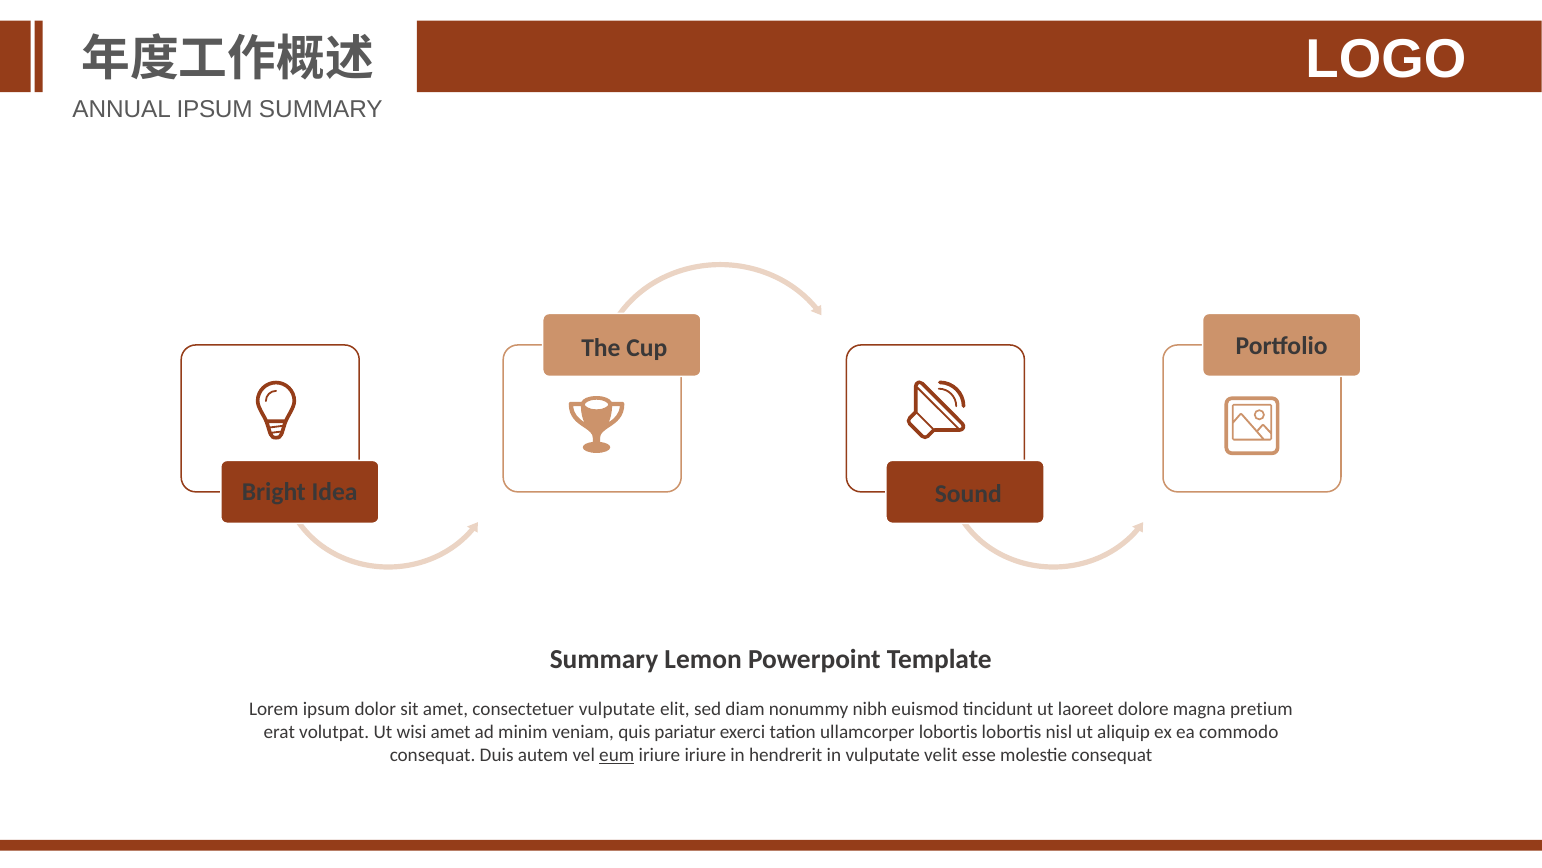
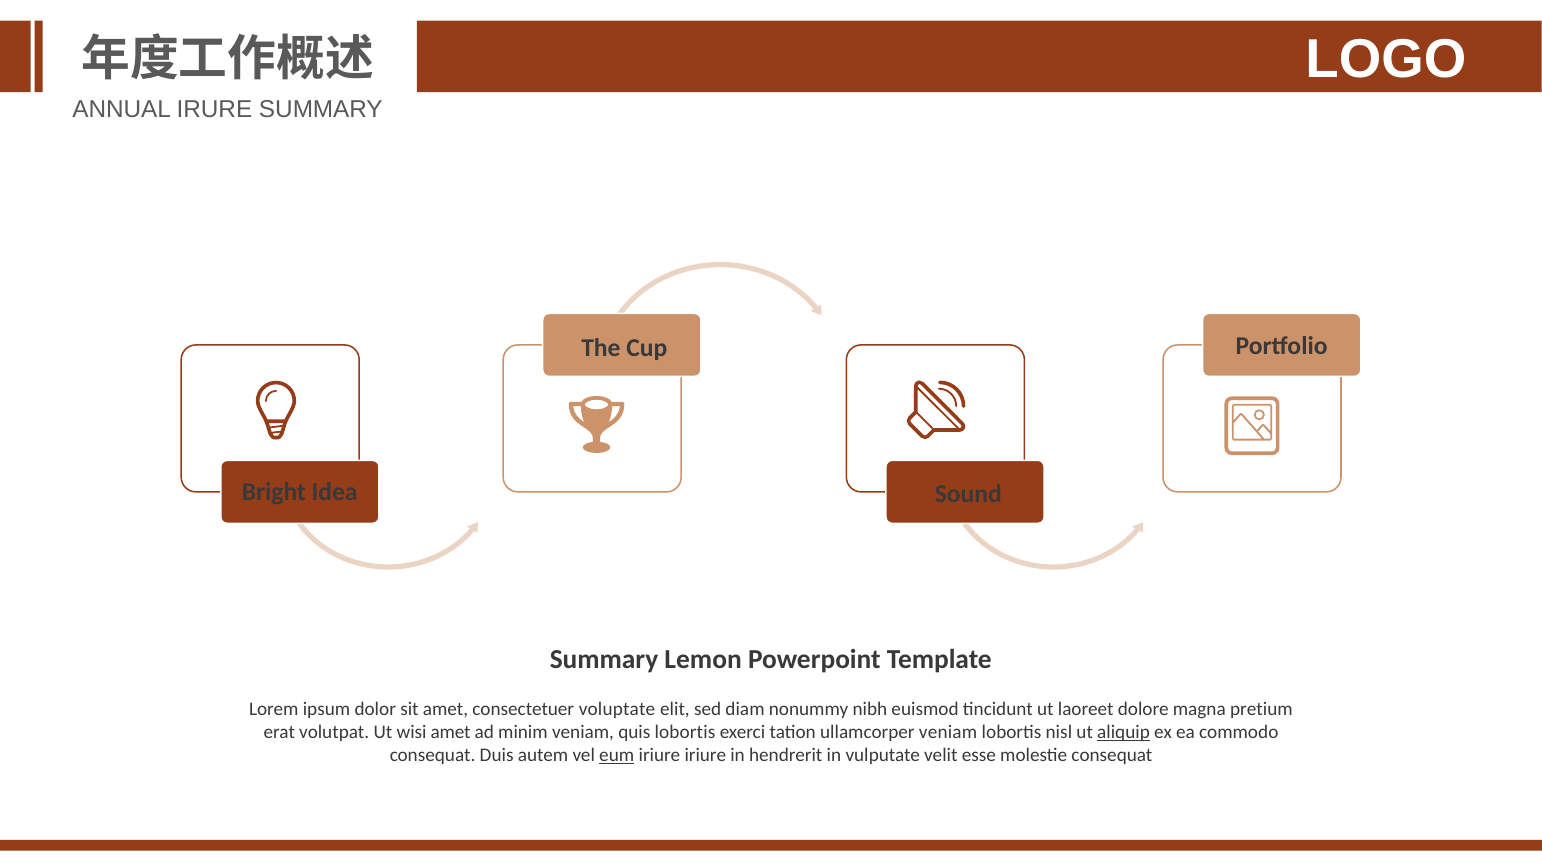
ANNUAL IPSUM: IPSUM -> IRURE (214, 109)
consectetuer vulputate: vulputate -> voluptate (617, 709)
quis pariatur: pariatur -> lobortis (685, 732)
ullamcorper lobortis: lobortis -> veniam (948, 732)
aliquip underline: none -> present (1124, 732)
